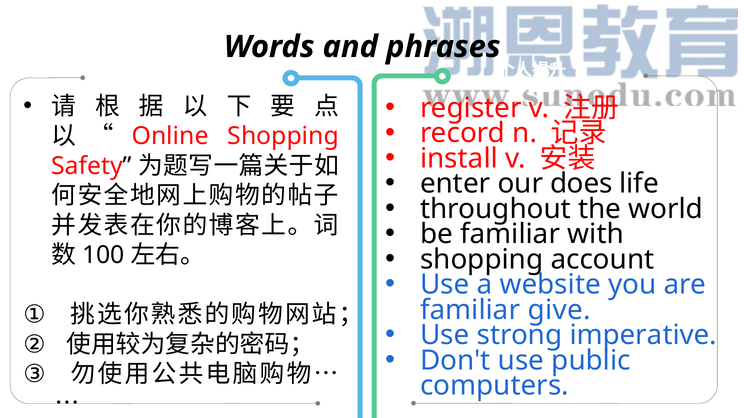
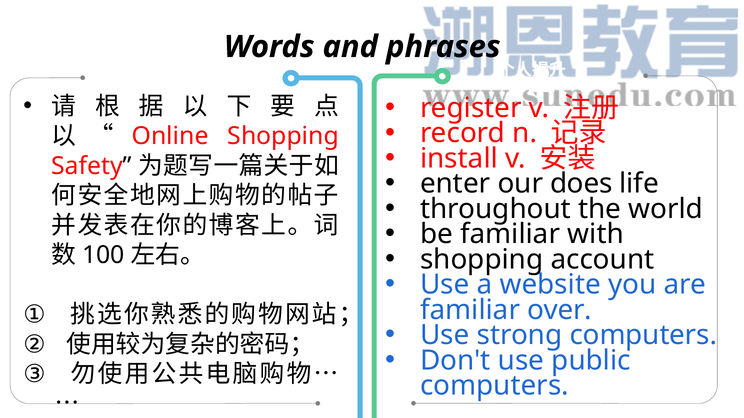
give: give -> over (559, 310)
strong imperative: imperative -> computers (643, 336)
